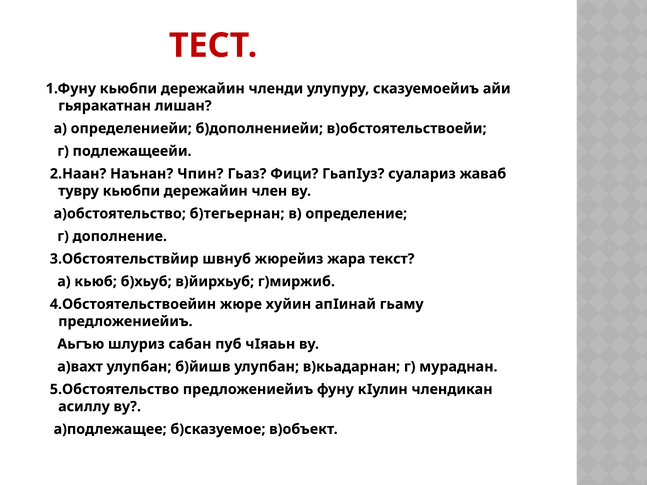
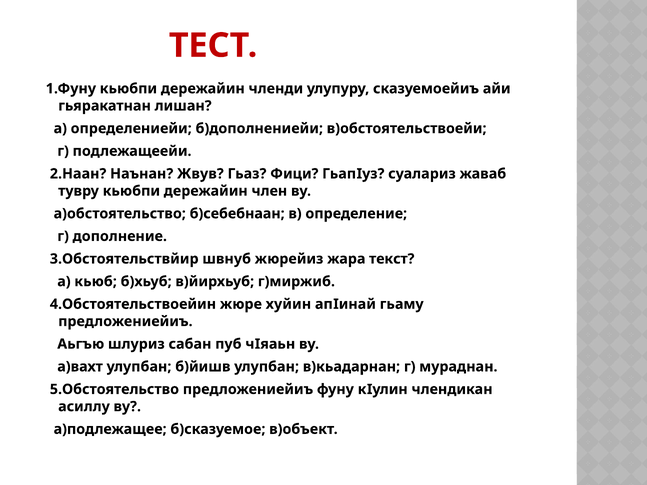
Чпин: Чпин -> Жвув (200, 174)
б)тегьернан: б)тегьернан -> б)себебнаан (237, 214)
